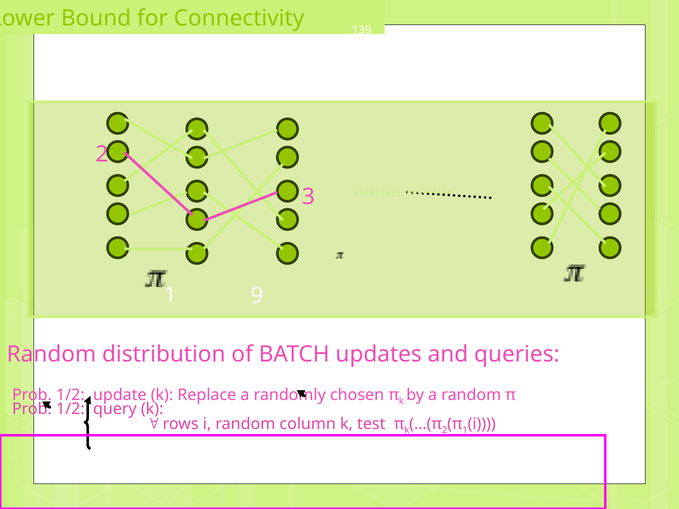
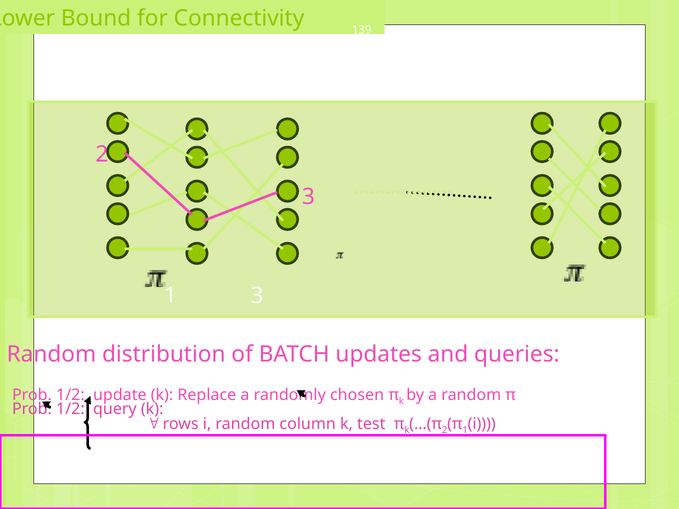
1 9: 9 -> 3 (257, 296)
